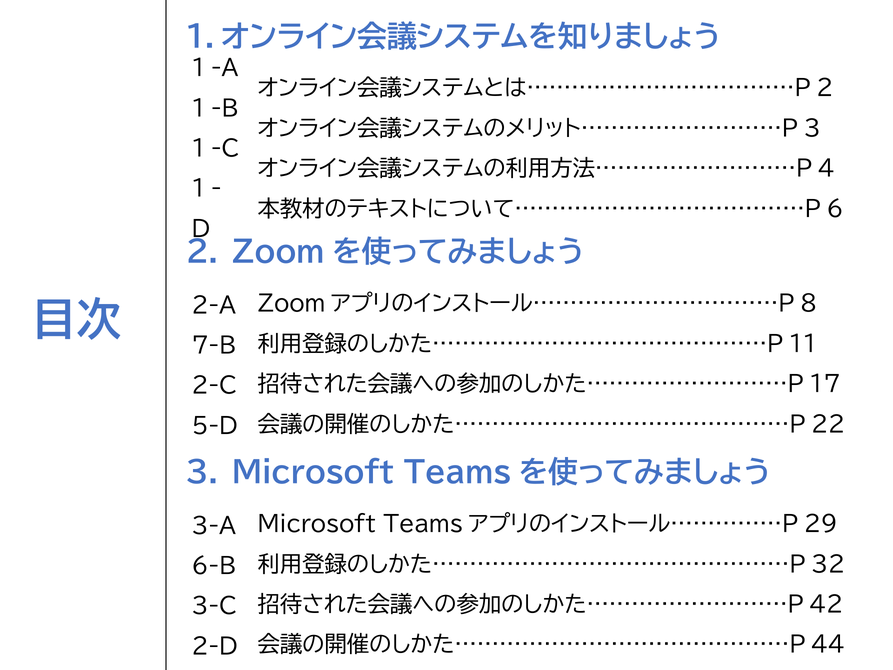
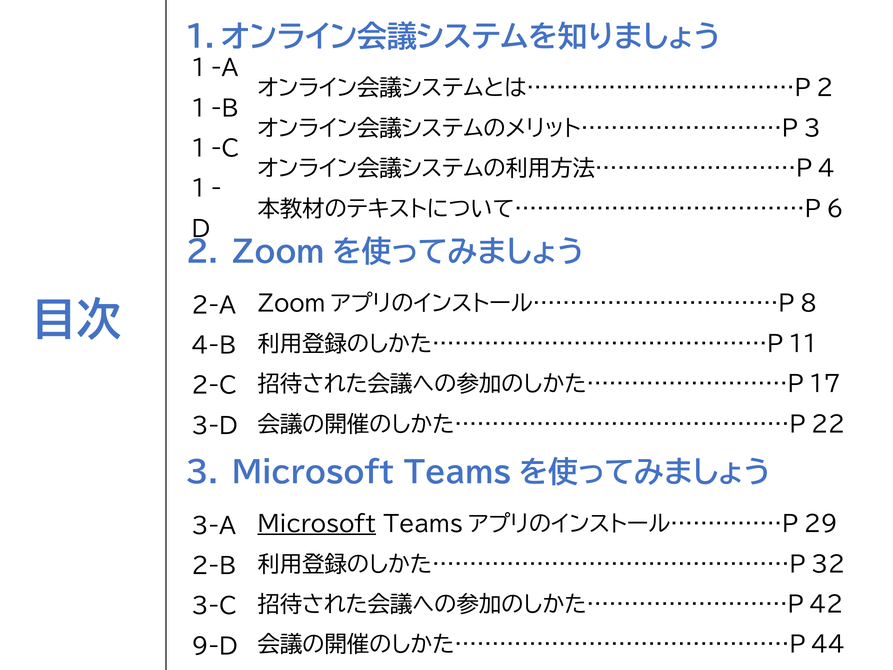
7-B: 7-B -> 4-B (214, 346)
5-D: 5-D -> 3-D (215, 426)
Microsoft underline: none -> present (317, 524)
6-B: 6-B -> 2-B (214, 566)
2-D: 2-D -> 9-D (215, 646)
